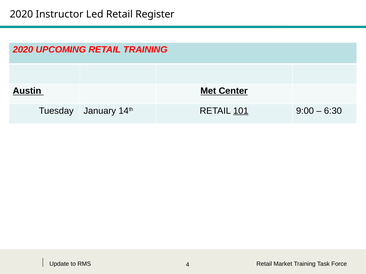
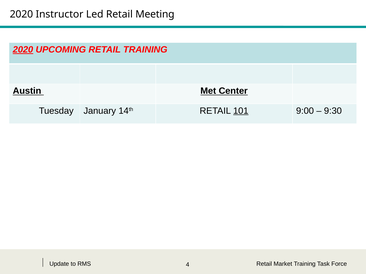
Register: Register -> Meeting (155, 14)
2020 underline: none -> present (23, 50)
6:30: 6:30 -> 9:30 (333, 111)
